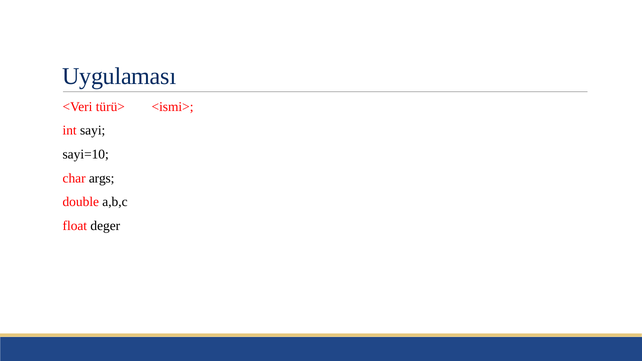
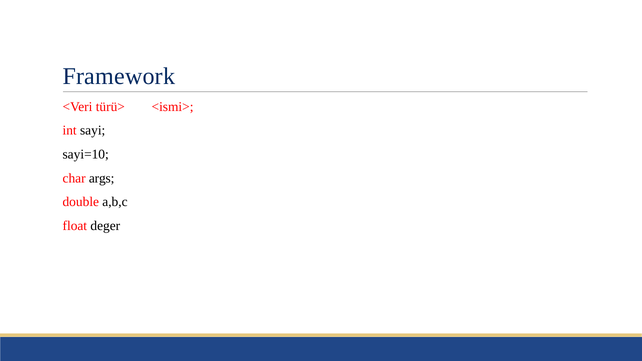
Uygulaması: Uygulaması -> Framework (119, 76)
